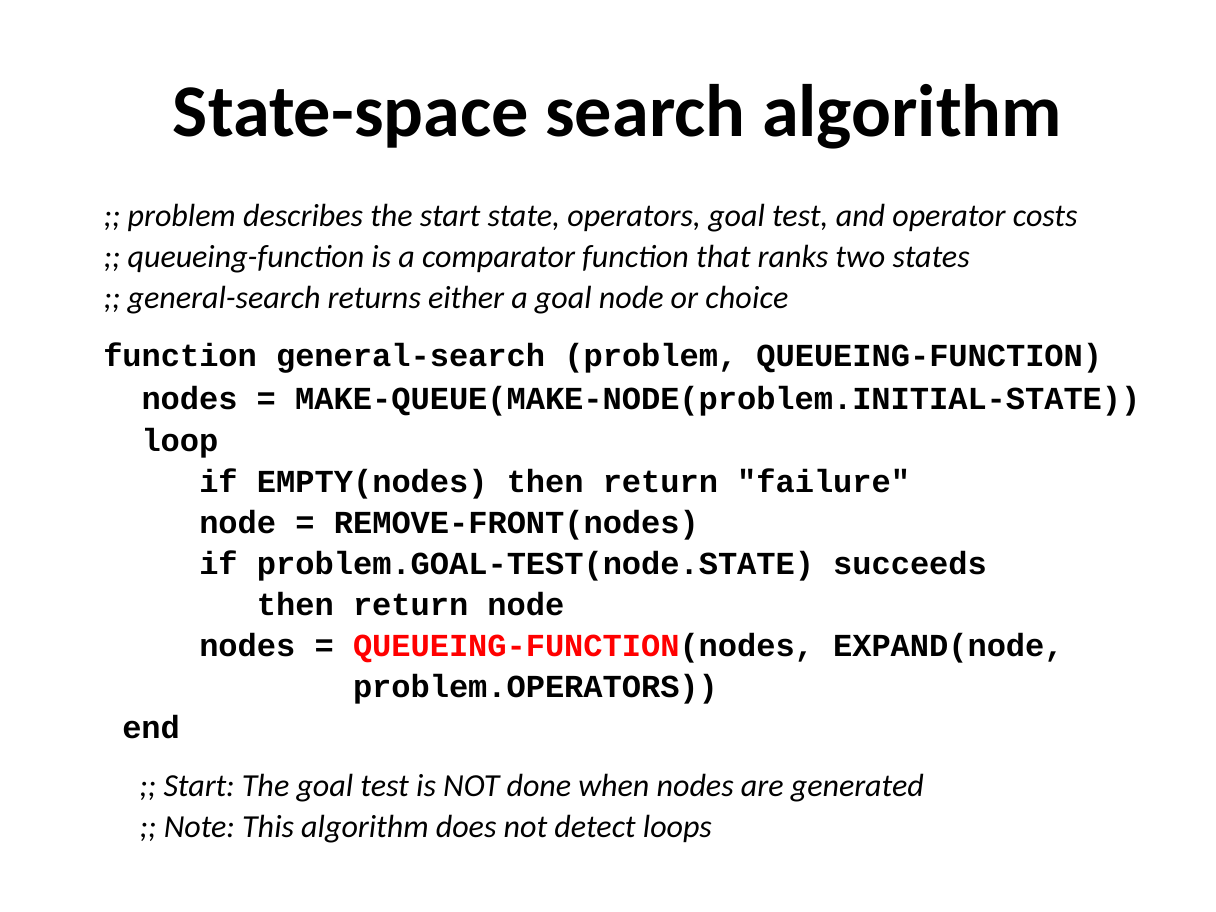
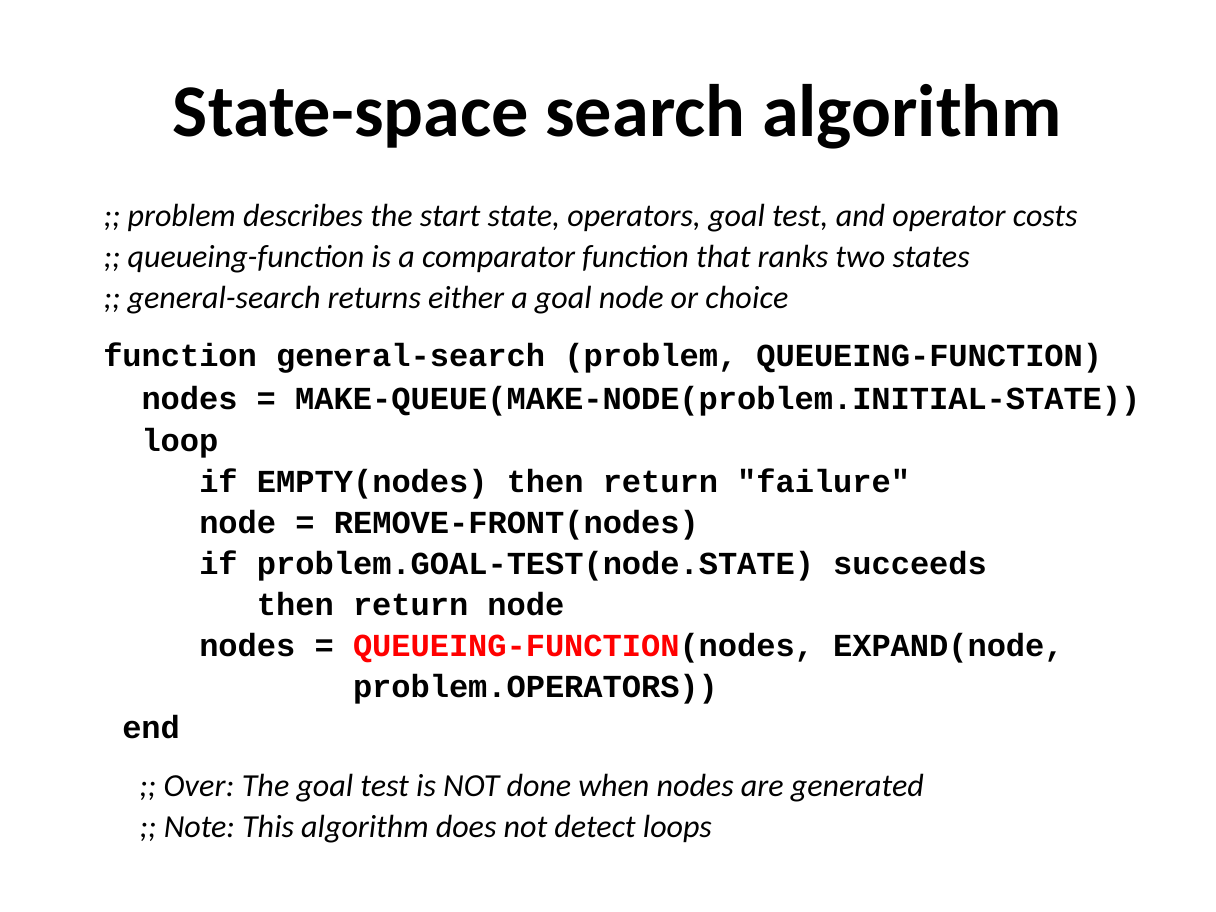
Start: Start -> Over (199, 786)
